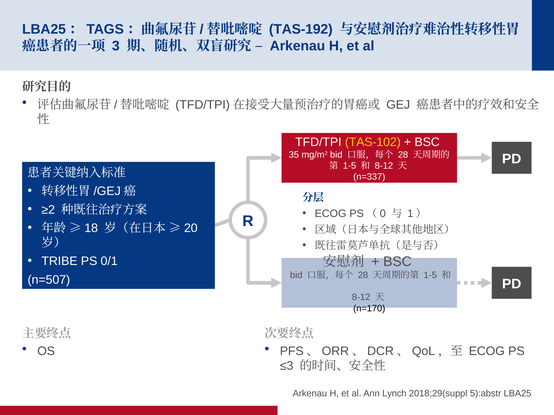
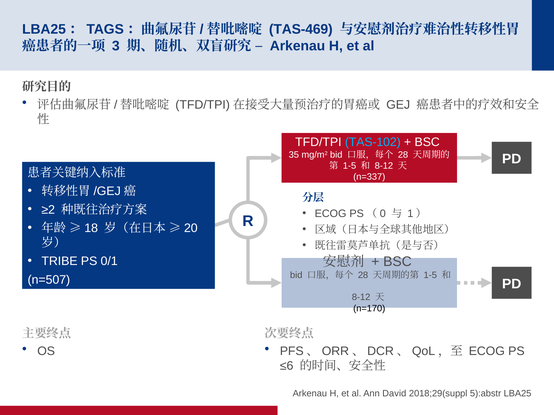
TAS-192: TAS-192 -> TAS-469 (301, 29)
TAS-102 colour: yellow -> light blue (373, 142)
≤3: ≤3 -> ≤6 (287, 366)
Lynch: Lynch -> David (394, 394)
